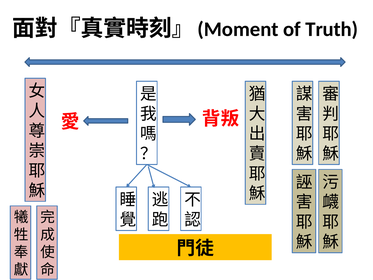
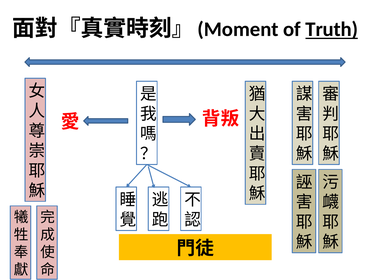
Truth underline: none -> present (332, 29)
